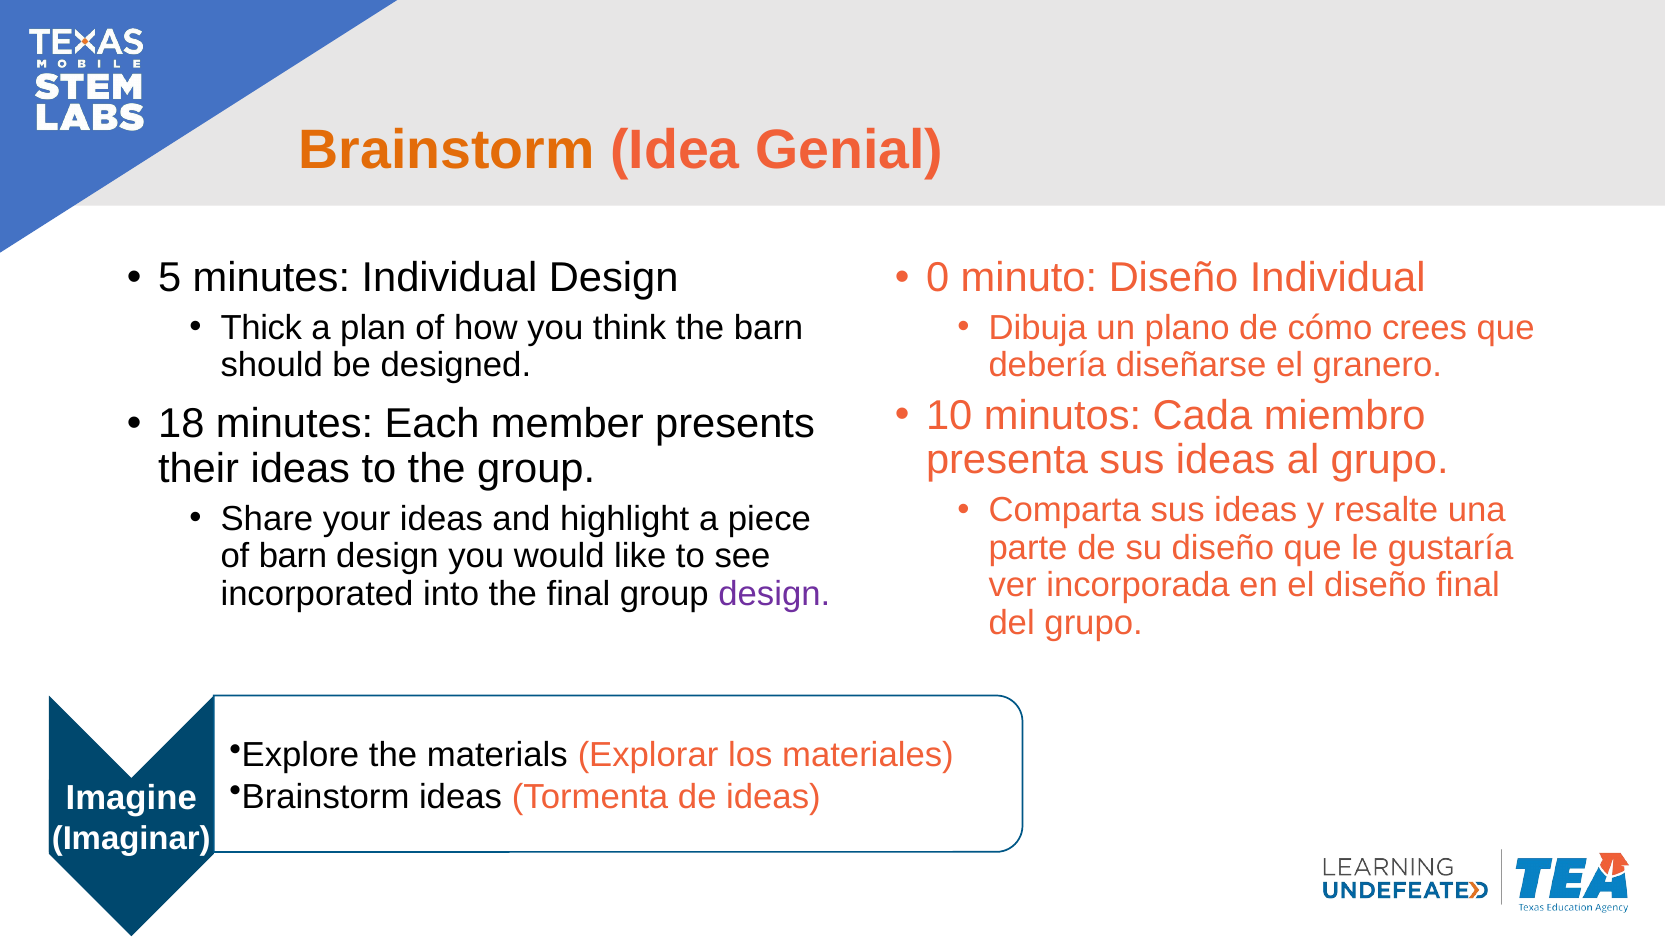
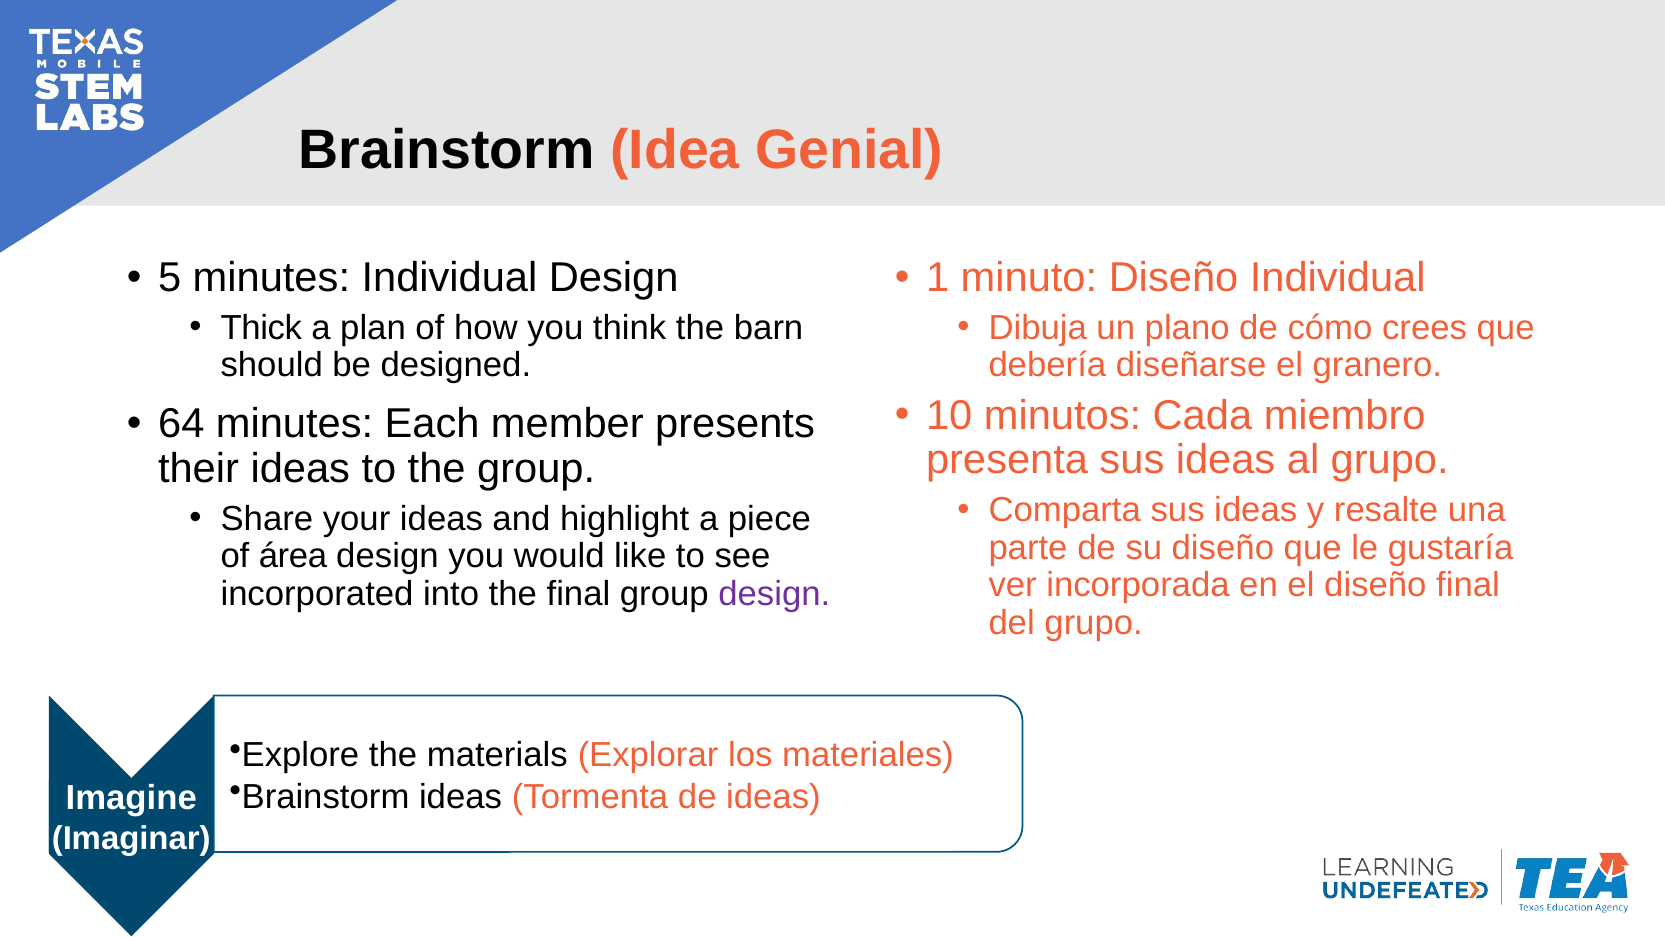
Brainstorm colour: orange -> black (447, 150)
0: 0 -> 1 (938, 278)
18: 18 -> 64 (181, 424)
of barn: barn -> área (293, 556)
